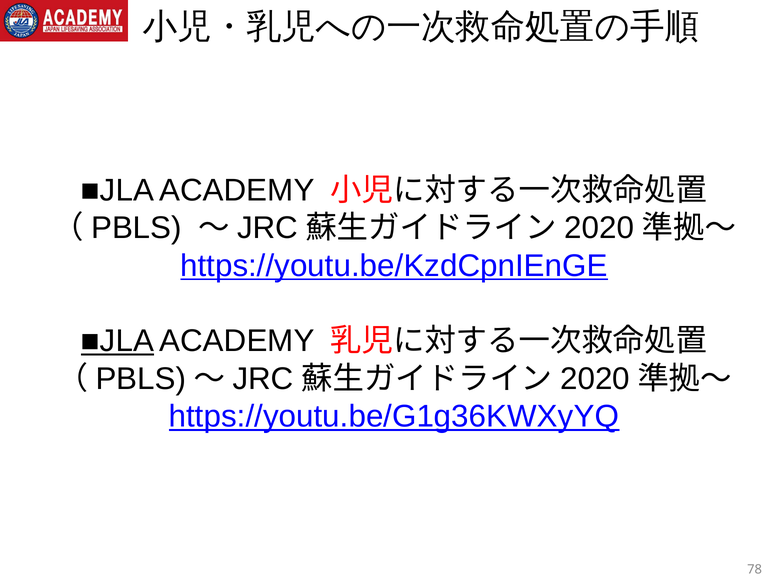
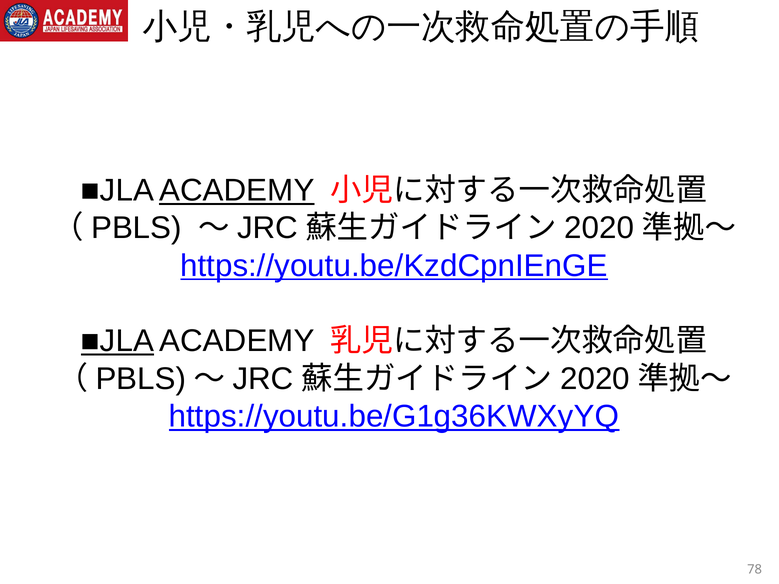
ACADEMY underline: none -> present (237, 191)
